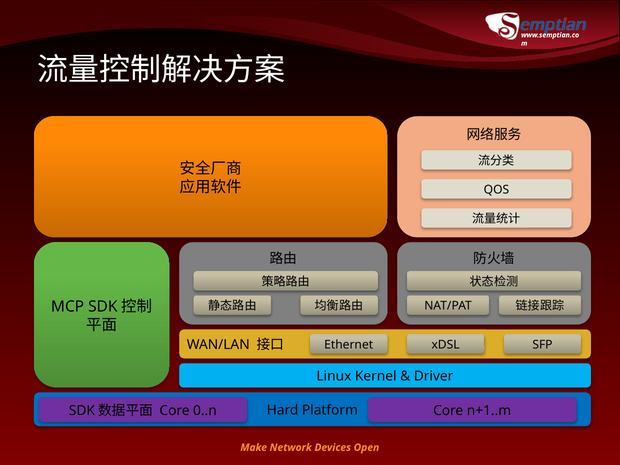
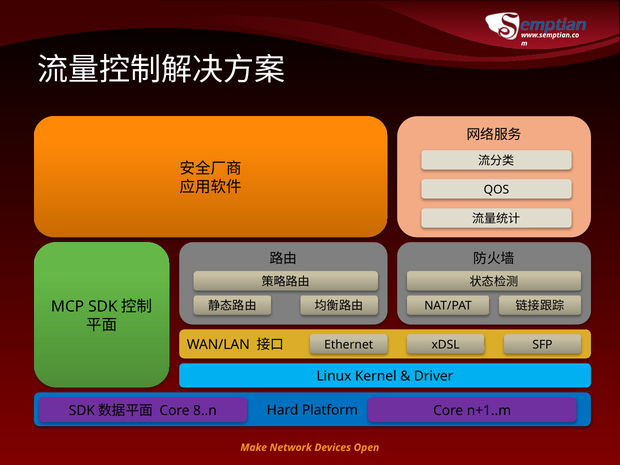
0..n: 0..n -> 8..n (205, 411)
